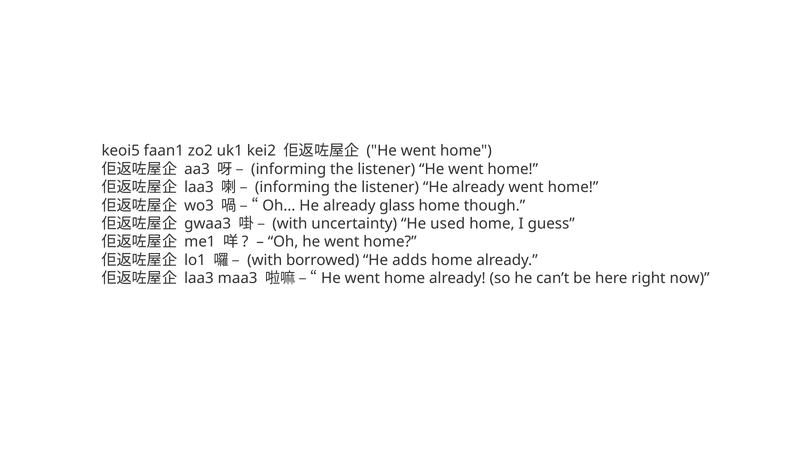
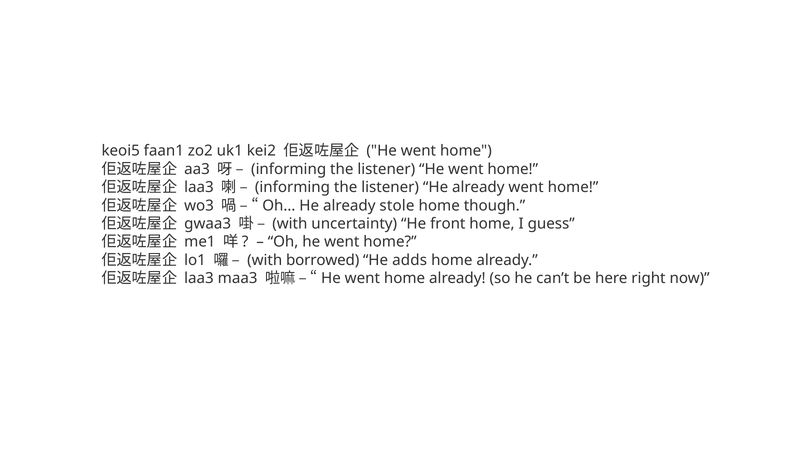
glass: glass -> stole (397, 205)
used: used -> front (448, 223)
